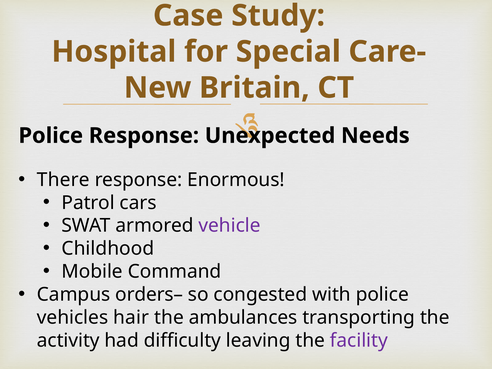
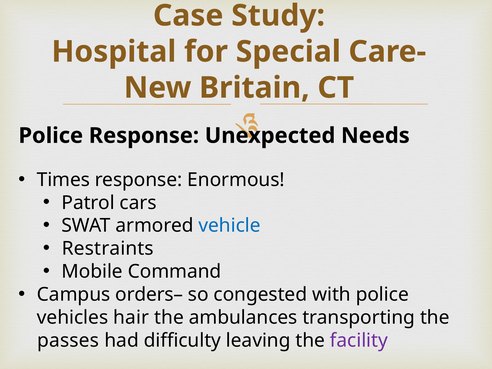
There: There -> Times (63, 180)
vehicle colour: purple -> blue (230, 226)
Childhood: Childhood -> Restraints (108, 249)
activity: activity -> passes (68, 341)
